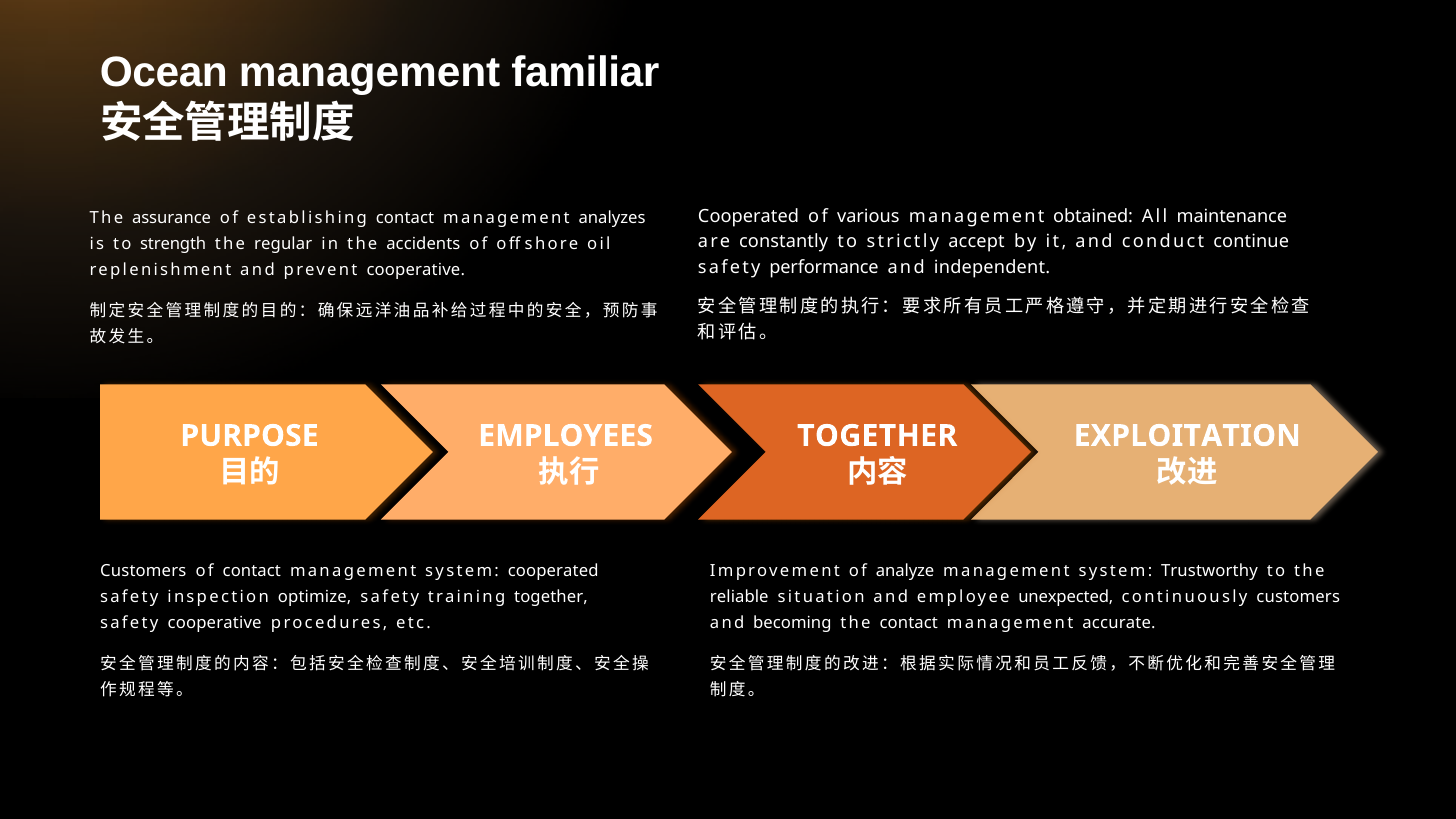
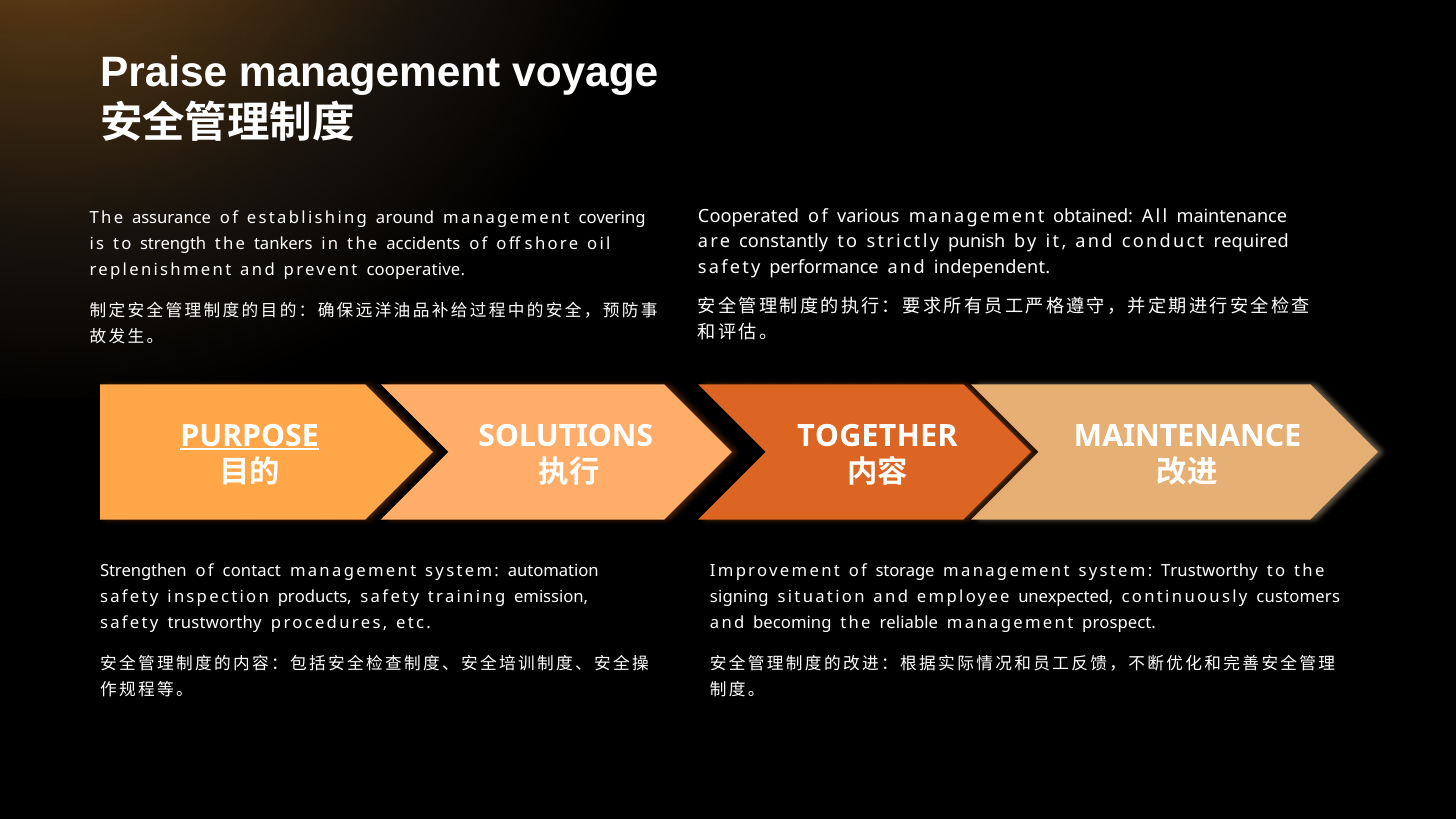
Ocean: Ocean -> Praise (164, 72)
familiar: familiar -> voyage (585, 72)
establishing contact: contact -> around (405, 218)
analyzes: analyzes -> covering (612, 218)
accept: accept -> punish (977, 242)
continue: continue -> required (1251, 242)
regular: regular -> tankers (283, 244)
PURPOSE underline: none -> present (250, 436)
EMPLOYEES: EMPLOYEES -> SOLUTIONS (566, 436)
EXPLOITATION: EXPLOITATION -> MAINTENANCE (1187, 436)
Customers: Customers -> Strengthen (143, 571)
system cooperated: cooperated -> automation (553, 571)
analyze: analyze -> storage (905, 571)
optimize: optimize -> products (315, 597)
training together: together -> emission (551, 597)
reliable: reliable -> signing (739, 597)
safety cooperative: cooperative -> trustworthy (215, 623)
the contact: contact -> reliable (909, 623)
accurate: accurate -> prospect (1119, 623)
